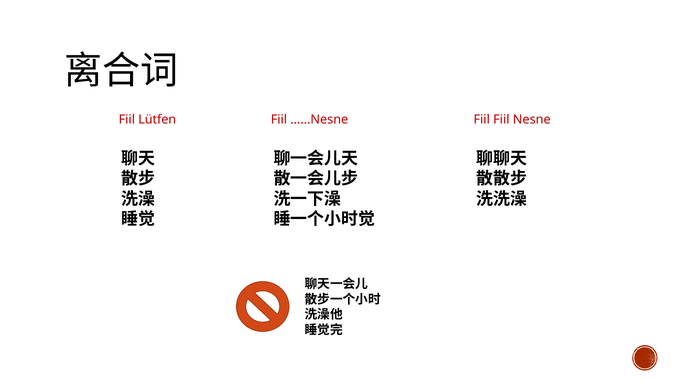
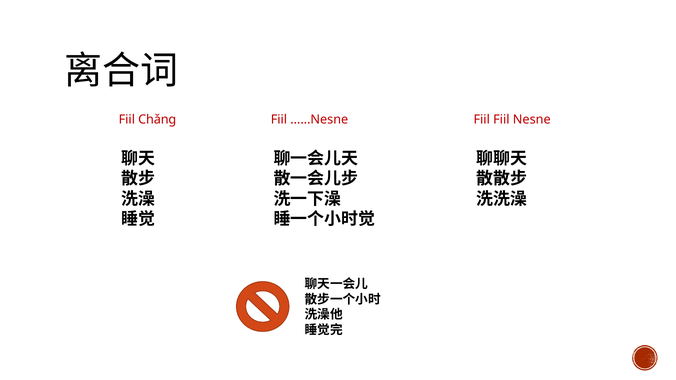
Lütfen: Lütfen -> Chǎng (157, 120)
